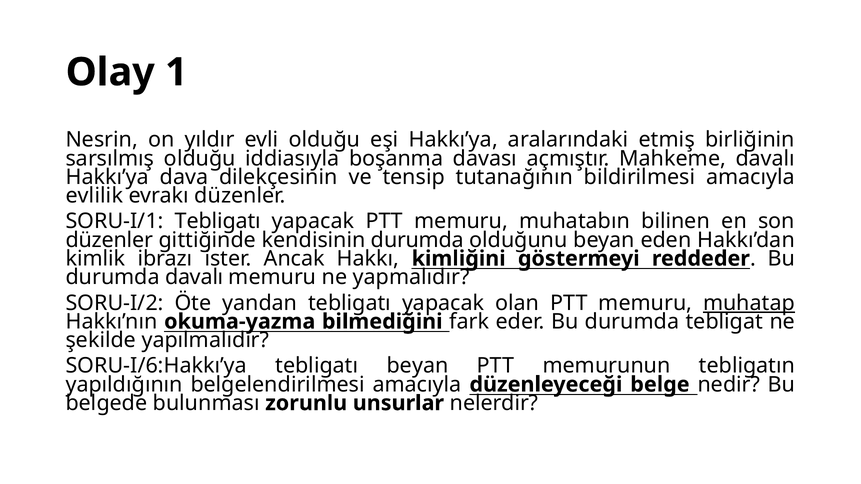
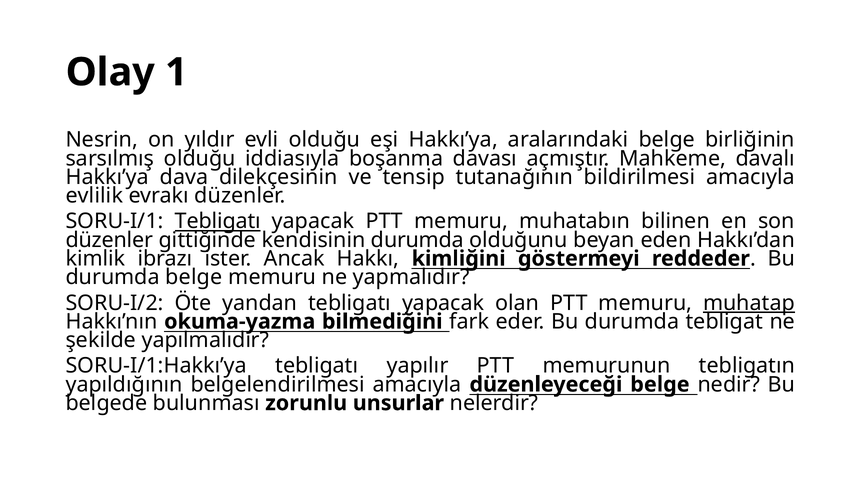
aralarındaki etmiş: etmiş -> belge (667, 140)
Tebligatı underline: none -> present (218, 222)
durumda davalı: davalı -> belge (194, 277)
SORU-I/6:Hakkı’ya: SORU-I/6:Hakkı’ya -> SORU-I/1:Hakkı’ya (156, 366)
tebligatı beyan: beyan -> yapılır (418, 366)
